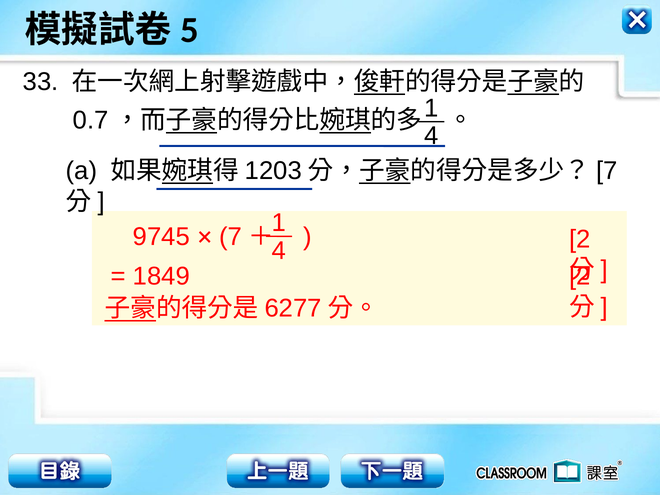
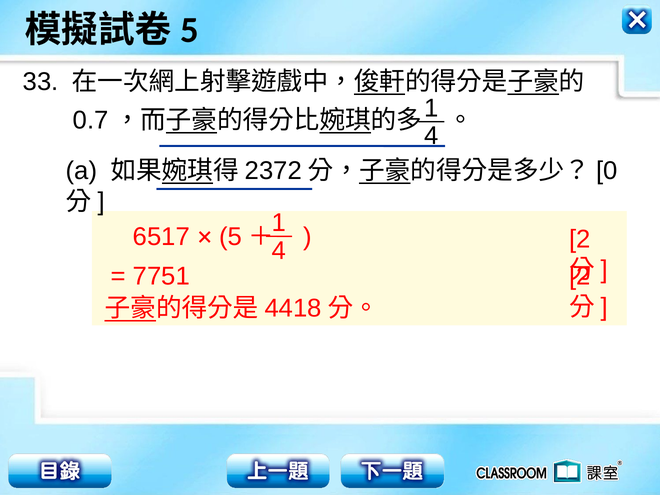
1203: 1203 -> 2372 (273, 171)
7: 7 -> 0 (607, 171)
9745: 9745 -> 6517 (161, 237)
7: 7 -> 5 (231, 237)
1849: 1849 -> 7751 (161, 276)
6277: 6277 -> 4418 (293, 309)
